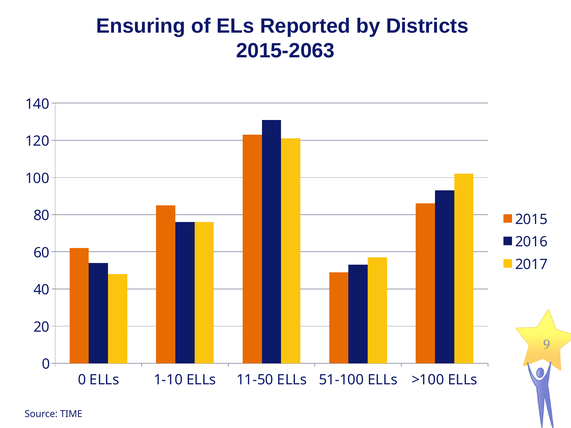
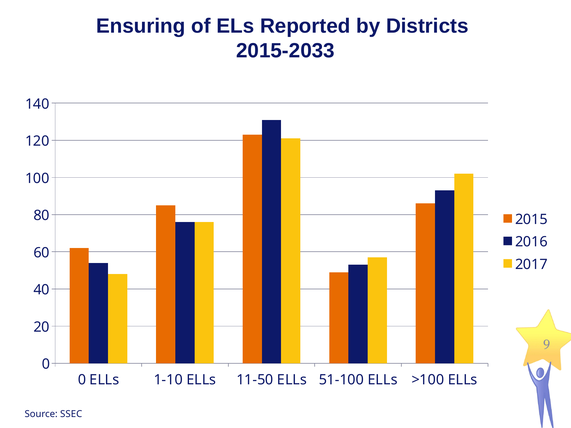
2015-2063: 2015-2063 -> 2015-2033 (285, 51)
TIME: TIME -> SSEC (71, 414)
